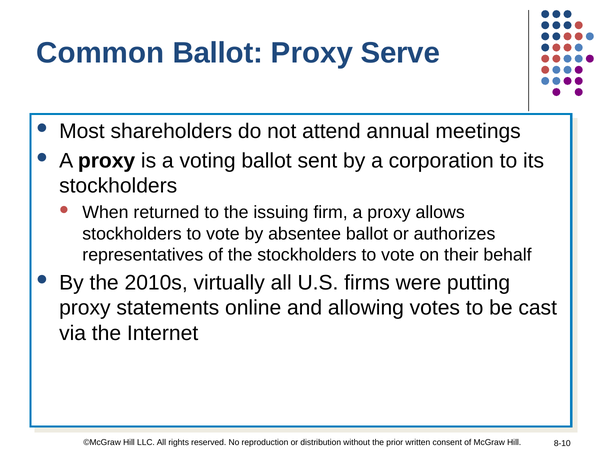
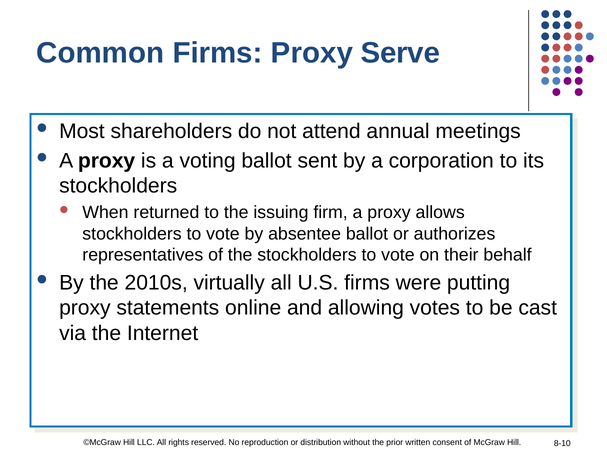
Common Ballot: Ballot -> Firms (218, 53)
